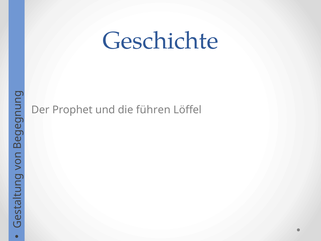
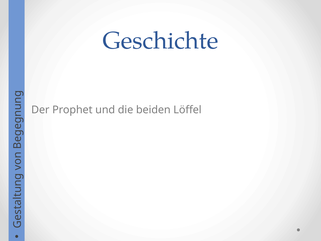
führen: führen -> beiden (153, 110)
